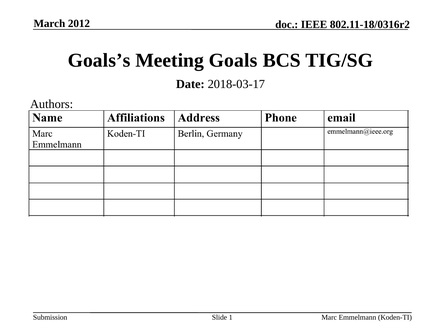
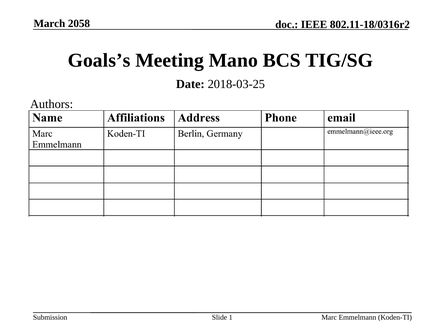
2012: 2012 -> 2058 (79, 23)
Goals: Goals -> Mano (233, 60)
2018-03-17: 2018-03-17 -> 2018-03-25 (236, 84)
